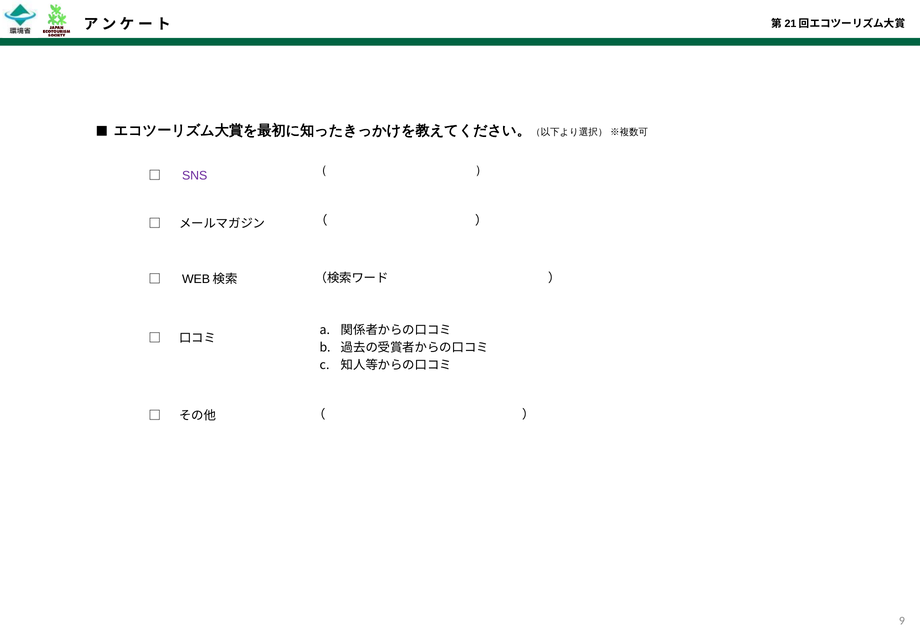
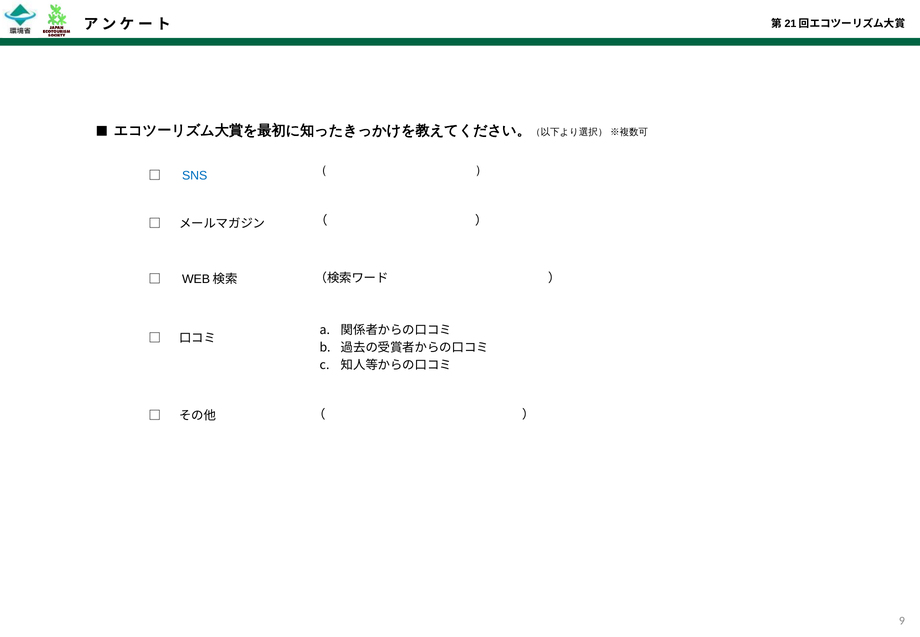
SNS colour: purple -> blue (195, 176)
